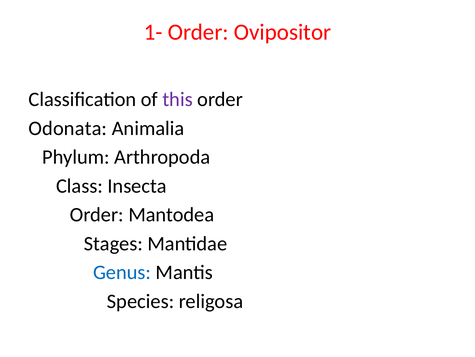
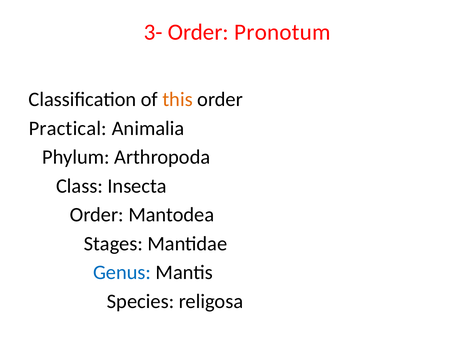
1-: 1- -> 3- (153, 32)
Ovipositor: Ovipositor -> Pronotum (282, 32)
this colour: purple -> orange (178, 99)
Odonata: Odonata -> Practical (68, 128)
